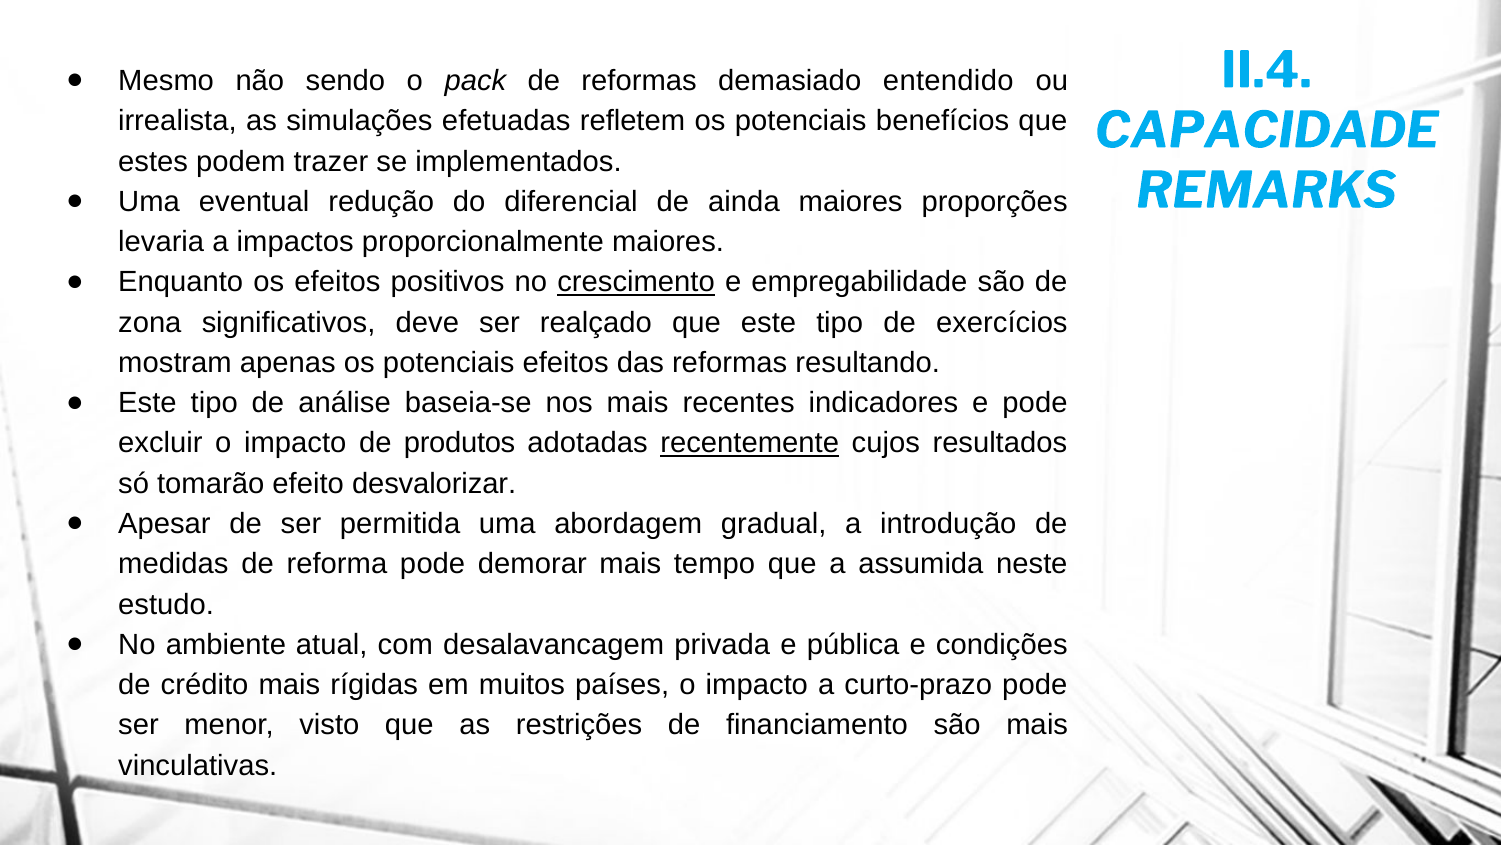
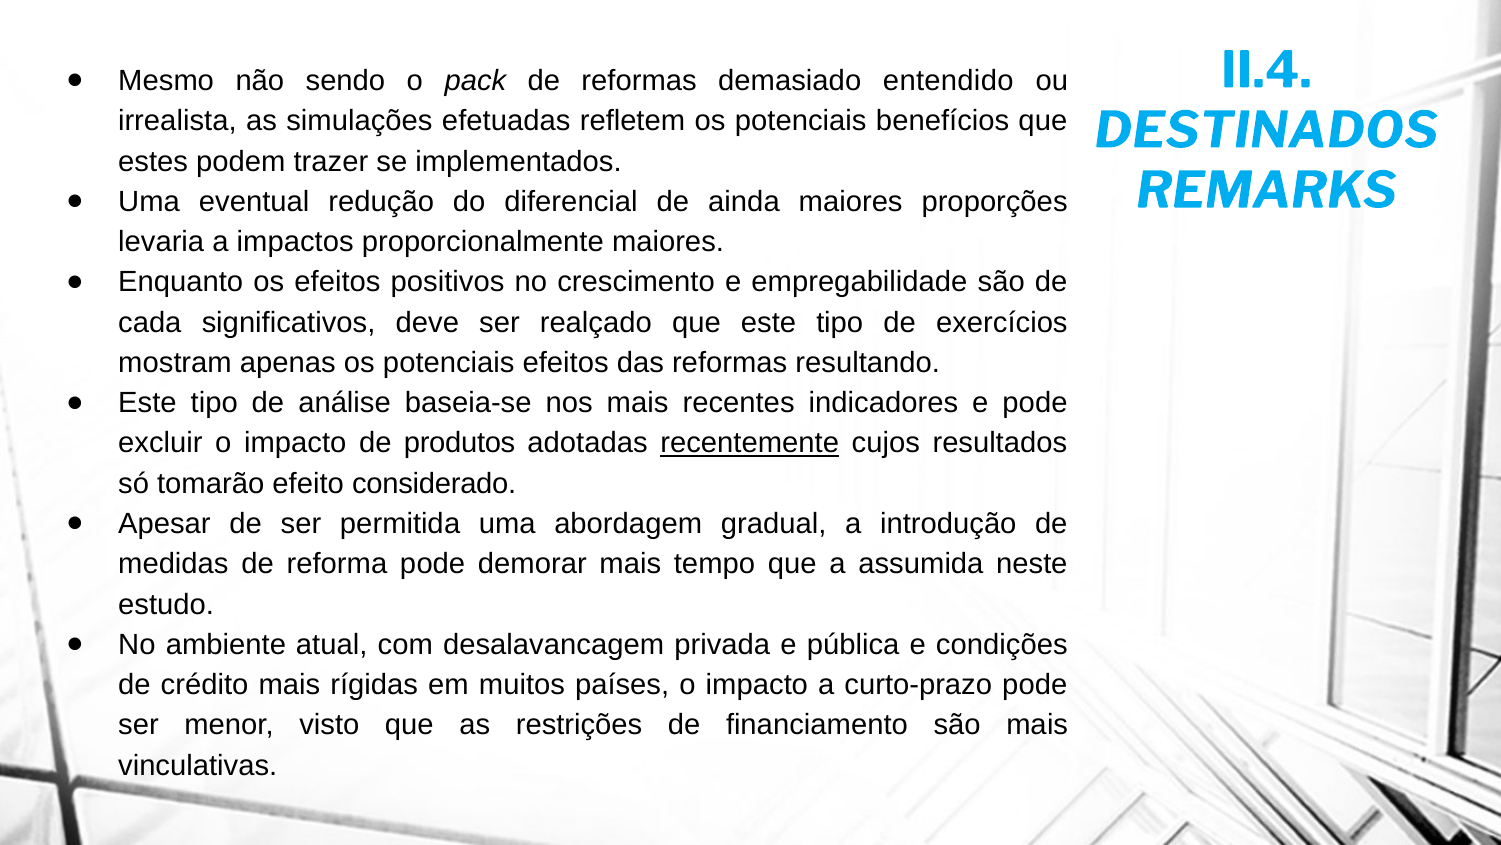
CAPACIDADE: CAPACIDADE -> DESTINADOS (1266, 131)
crescimento underline: present -> none (636, 282)
zona: zona -> cada (150, 322)
desvalorizar: desvalorizar -> considerado (434, 483)
